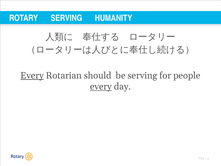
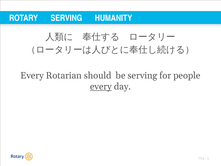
Every underline: present -> none (32, 75)
